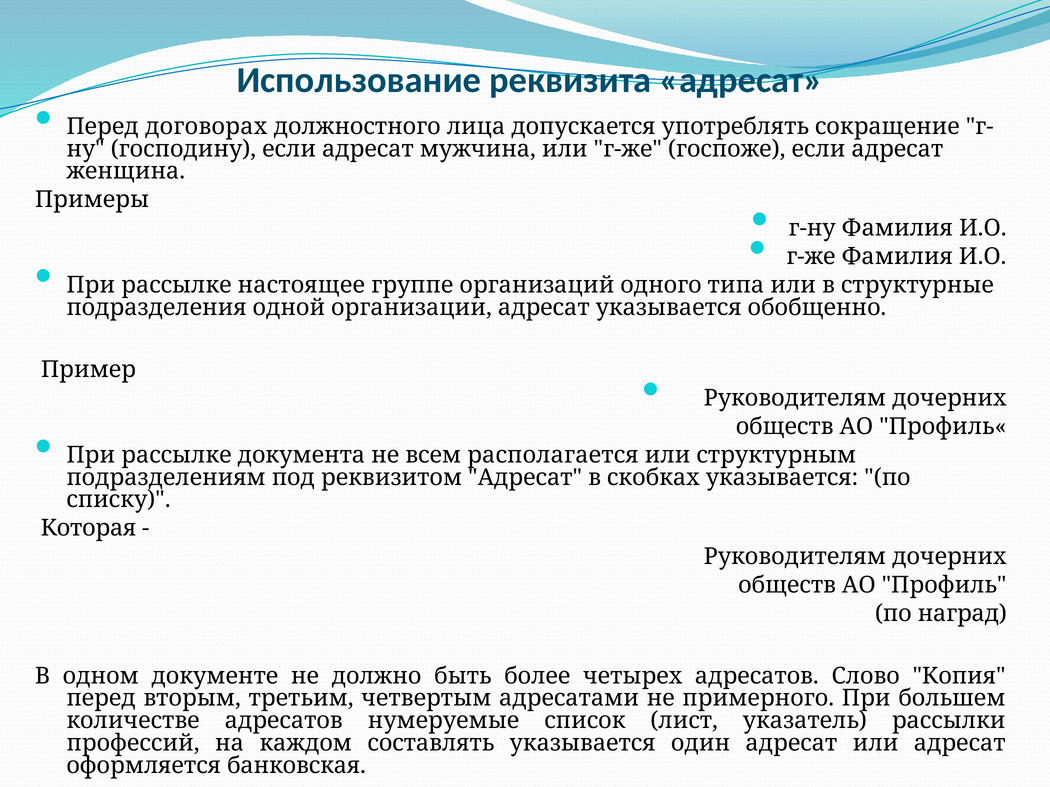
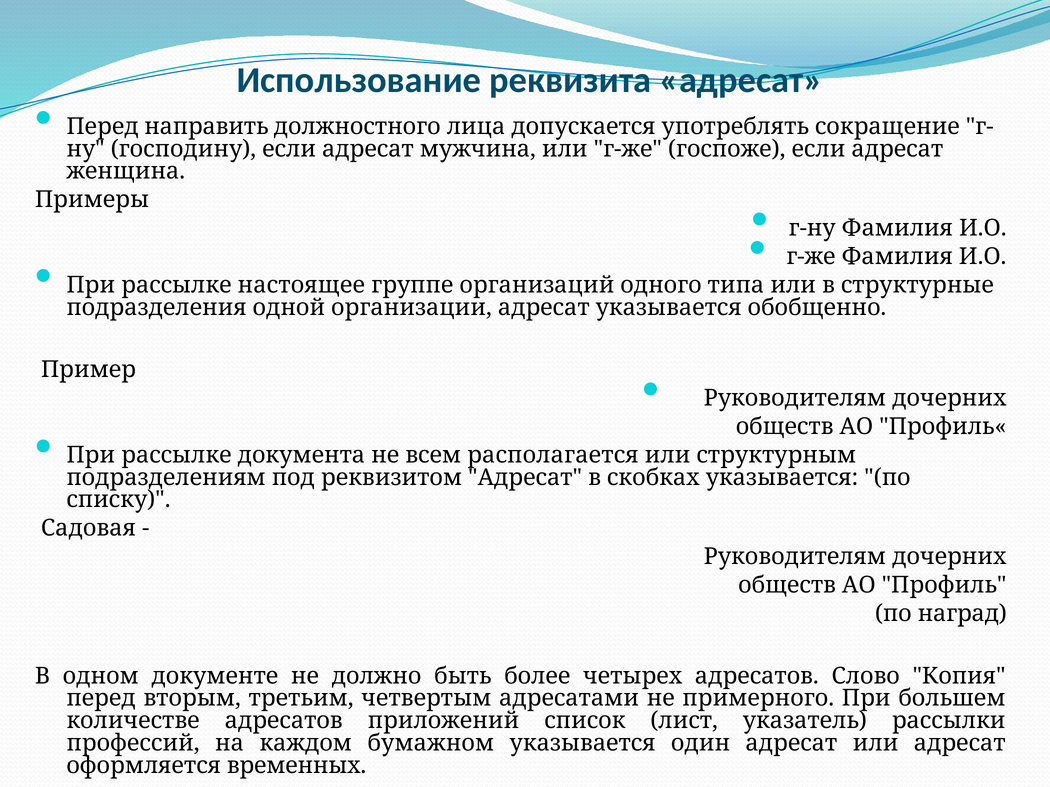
договорах: договорах -> направить (206, 127)
Которая: Которая -> Садовая (88, 529)
нумеруемые: нумеруемые -> приложений (443, 721)
составлять: составлять -> бумажном (431, 744)
банковская: банковская -> временных (297, 766)
